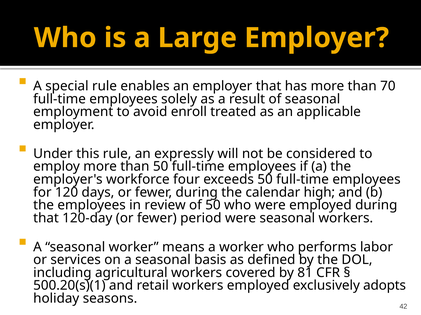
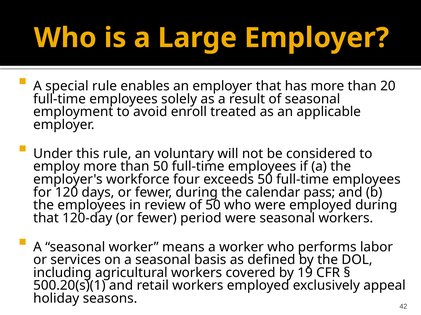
70: 70 -> 20 (388, 86)
expressly: expressly -> voluntary (184, 154)
high: high -> pass (319, 193)
81: 81 -> 19 (305, 273)
adopts: adopts -> appeal (385, 286)
